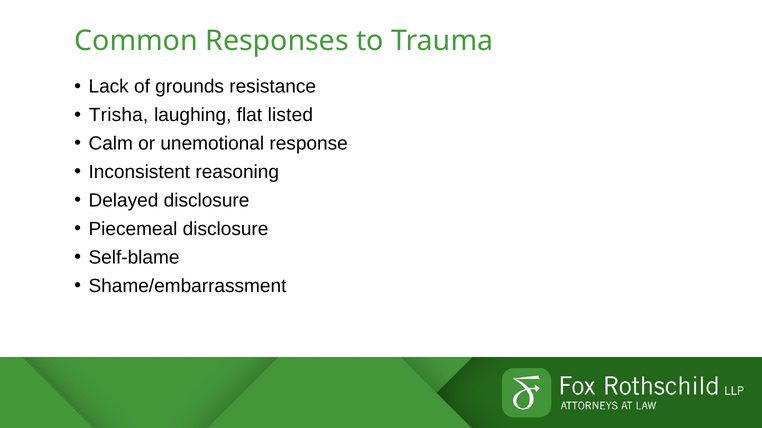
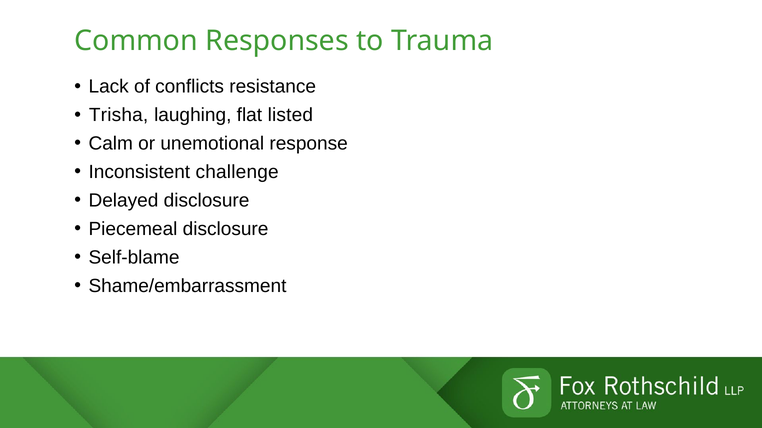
grounds: grounds -> conflicts (190, 87)
reasoning: reasoning -> challenge (237, 172)
